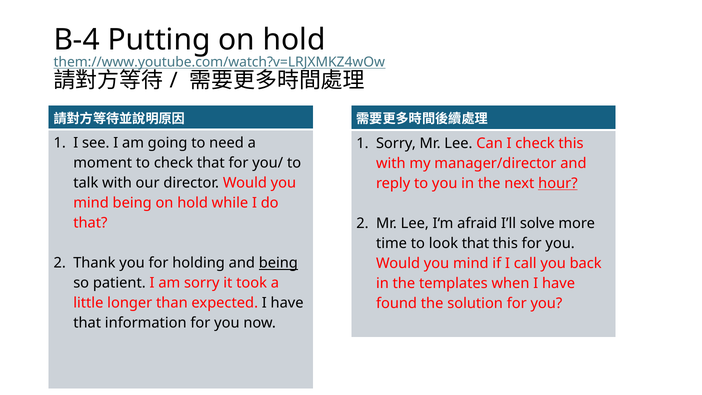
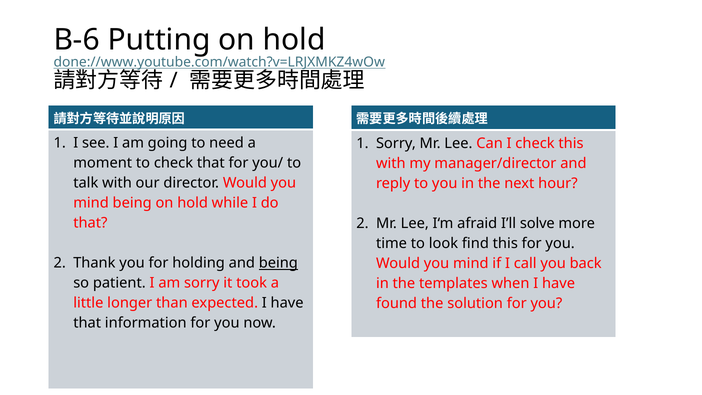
B-4: B-4 -> B-6 (77, 40)
them://www.youtube.com/watch?v=LRJXMKZ4wOw: them://www.youtube.com/watch?v=LRJXMKZ4wOw -> done://www.youtube.com/watch?v=LRJXMKZ4wOw (219, 62)
hour underline: present -> none (558, 183)
look that: that -> find (475, 243)
